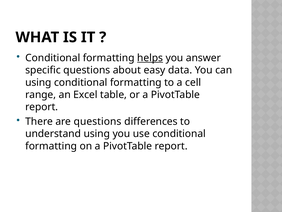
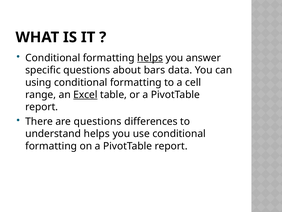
easy: easy -> bars (154, 70)
Excel underline: none -> present (85, 94)
understand using: using -> helps (97, 133)
